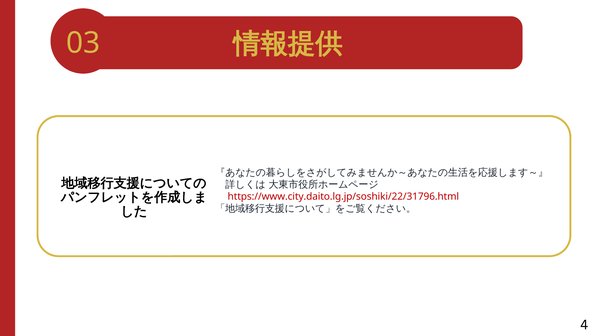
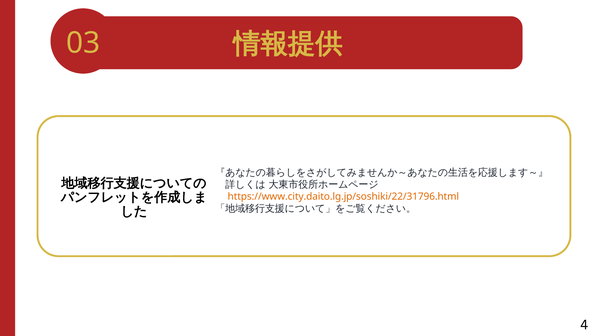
https://www.city.daito.lg.jp/soshiki/22/31796.html colour: red -> orange (343, 196)
